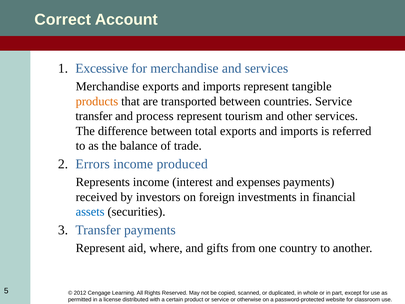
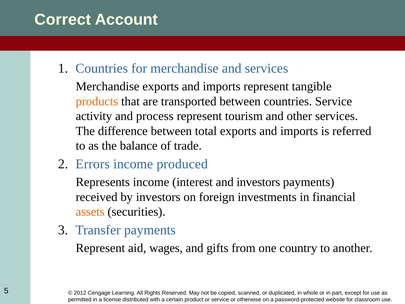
Excessive: Excessive -> Countries (102, 68)
transfer: transfer -> activity (94, 116)
and expenses: expenses -> investors (258, 182)
assets colour: blue -> orange (90, 212)
where: where -> wages (166, 248)
